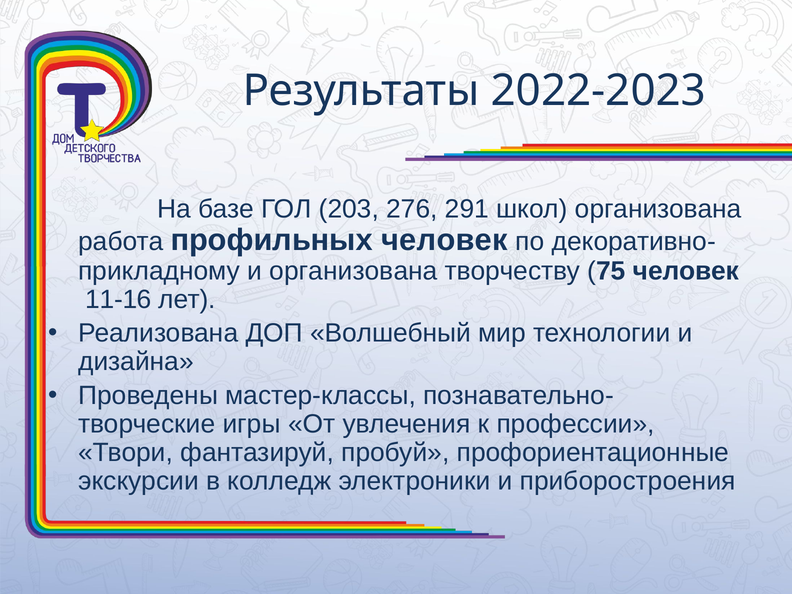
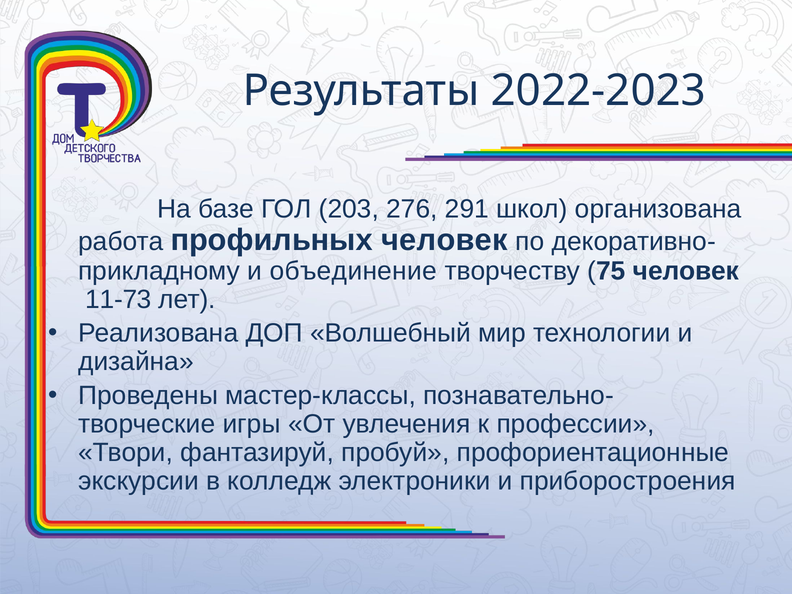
и организована: организована -> объединение (353, 271)
11-16: 11-16 -> 11-73 (118, 299)
